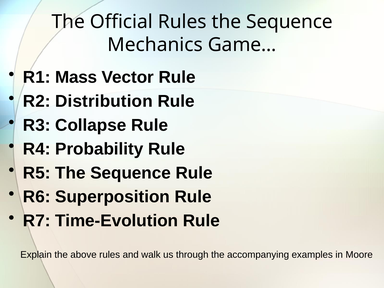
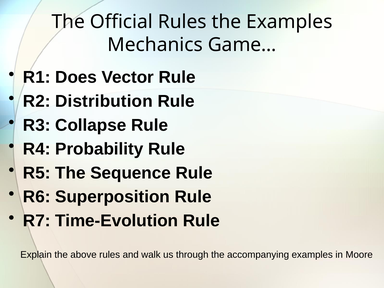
Rules the Sequence: Sequence -> Examples (289, 22)
Mass: Mass -> Does (76, 77)
